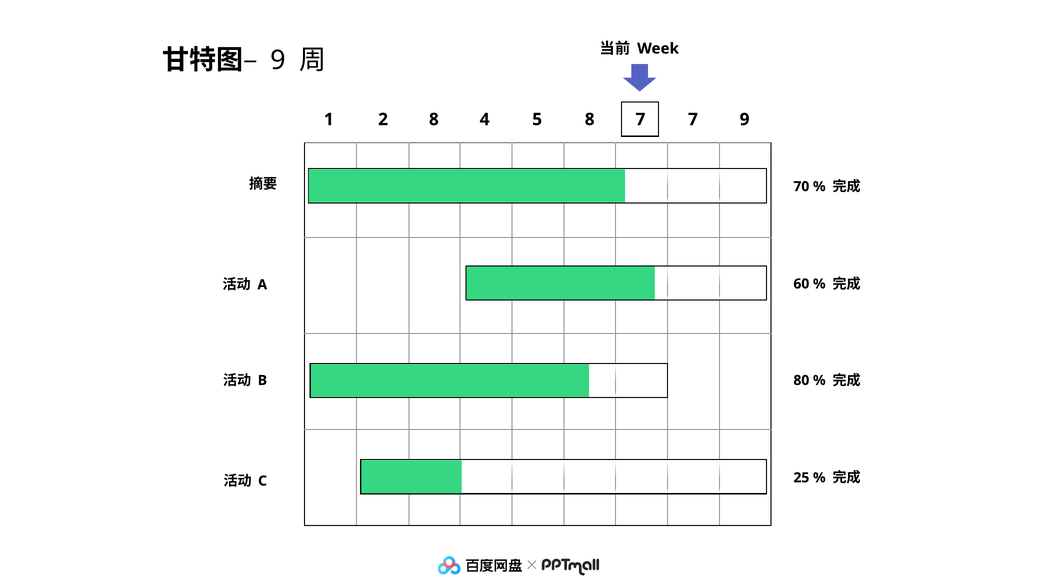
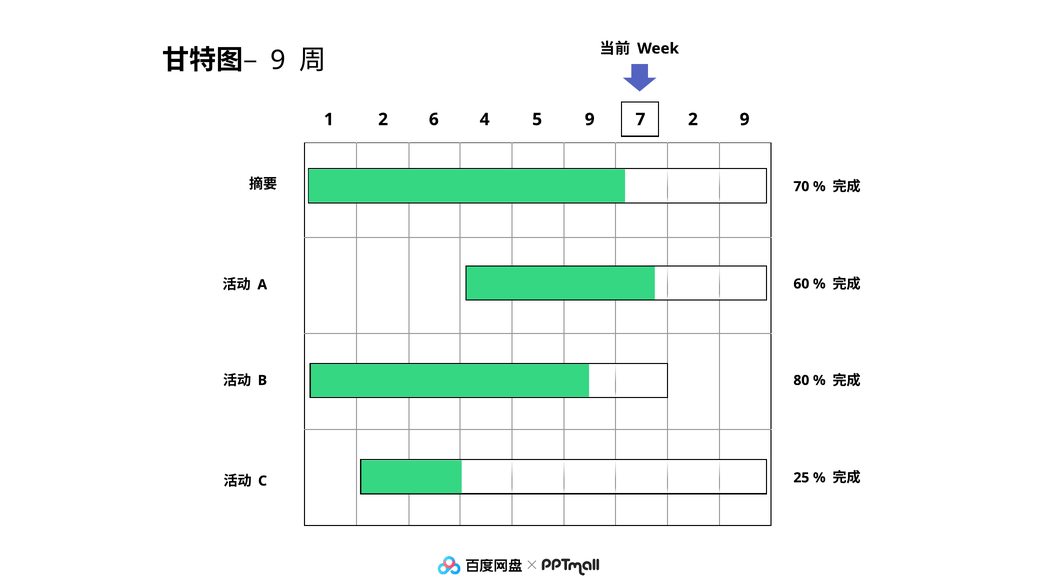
2 8: 8 -> 6 (434, 119)
5 8: 8 -> 9 (590, 119)
7 7: 7 -> 2 (693, 119)
